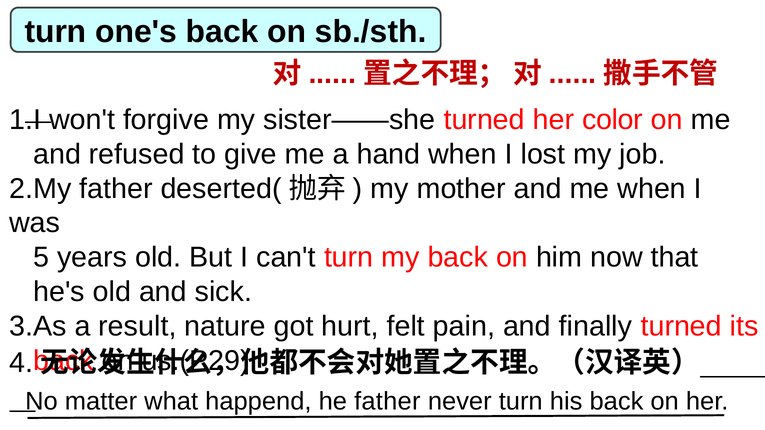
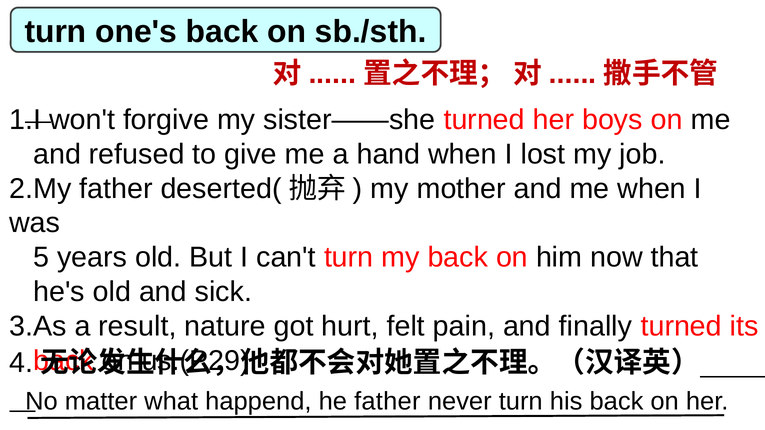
color: color -> boys (612, 120)
